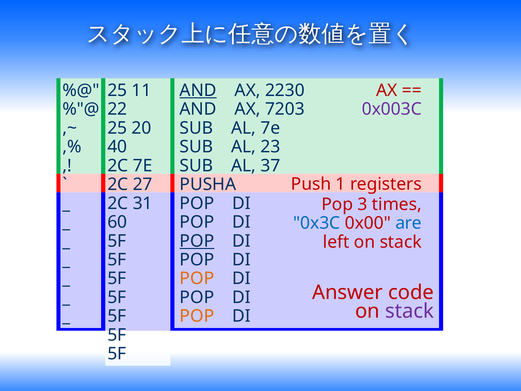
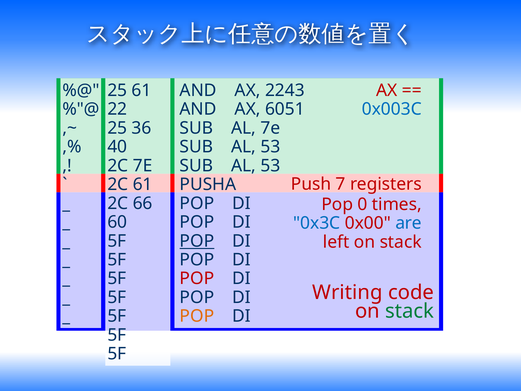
25 11: 11 -> 61 (142, 90)
AND underline: present -> none (198, 90)
2230: 2230 -> 2243 (285, 90)
7203: 7203 -> 6051 (285, 109)
0x003C colour: purple -> blue (392, 109)
20: 20 -> 36 (142, 128)
23: 23 -> 53 (270, 147)
37: 37 -> 53 (270, 166)
1: 1 -> 7 (341, 184)
2C 27: 27 -> 61 (143, 184)
31: 31 -> 66 (143, 203)
3: 3 -> 0 (363, 204)
POP colour: orange -> red (197, 278)
Answer: Answer -> Writing (347, 292)
stack colour: purple -> green (409, 311)
